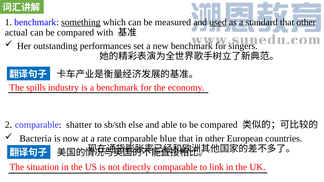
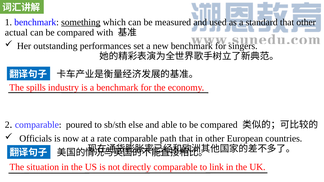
used underline: present -> none (218, 22)
shatter: shatter -> poured (79, 125)
Bacteria: Bacteria -> Officials (36, 139)
blue: blue -> path (168, 139)
